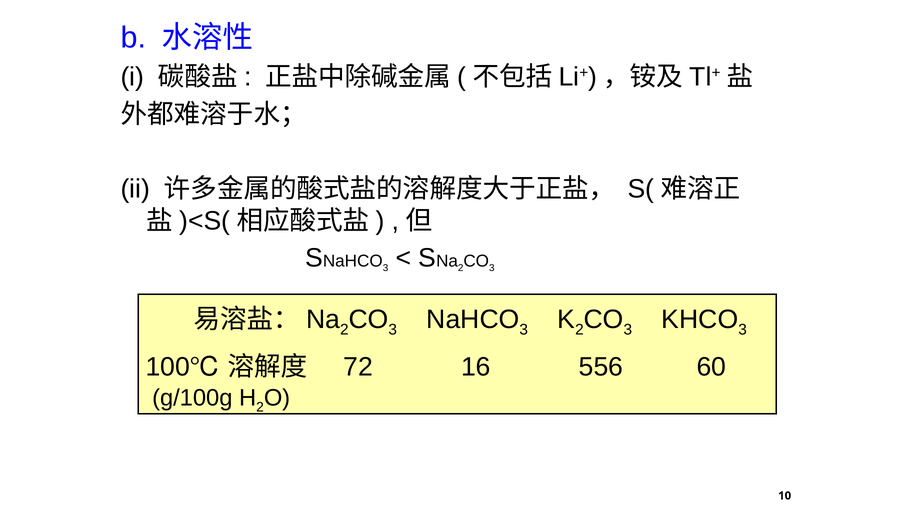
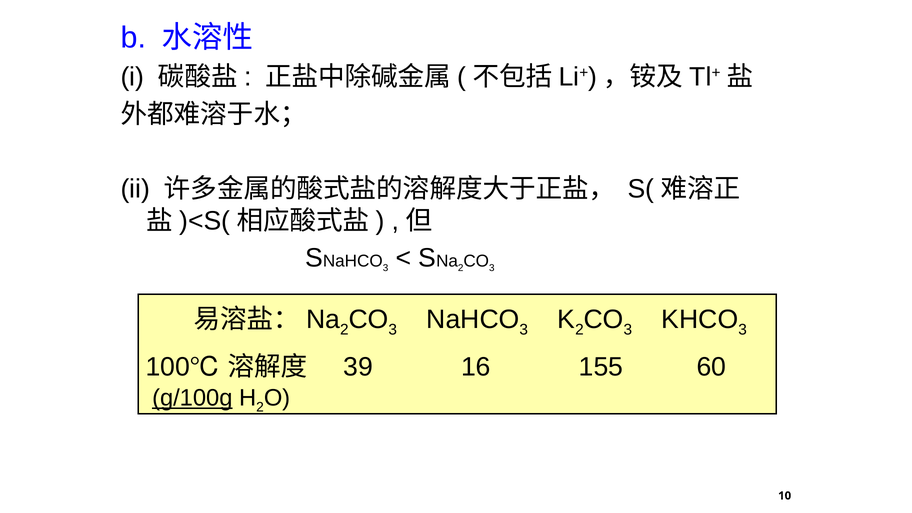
72: 72 -> 39 (358, 367)
556: 556 -> 155 (601, 367)
g/100g underline: none -> present (192, 398)
